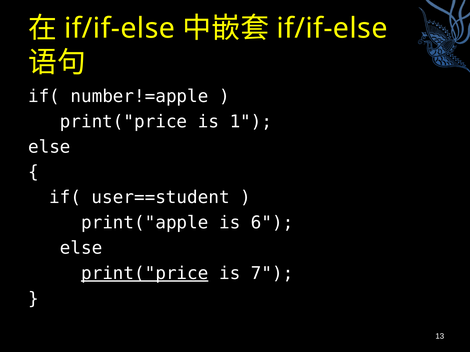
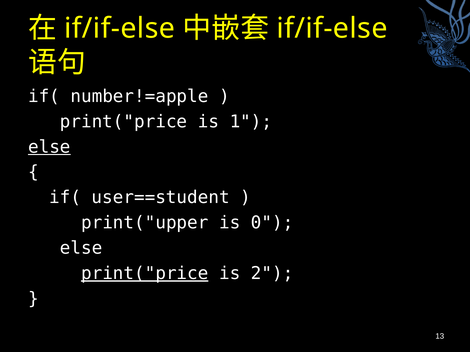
else underline: none -> present (49, 147)
print("apple: print("apple -> print("upper (145, 223)
6: 6 -> 0 (272, 223)
7: 7 -> 2 (272, 274)
